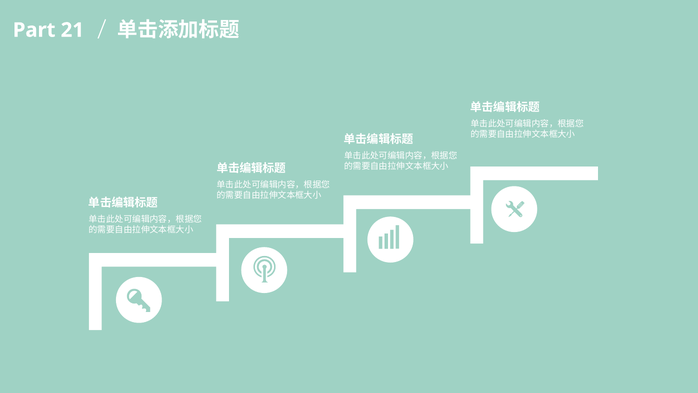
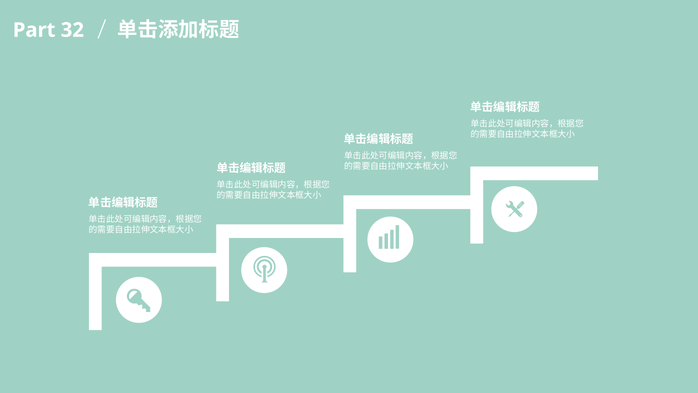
21: 21 -> 32 (72, 30)
